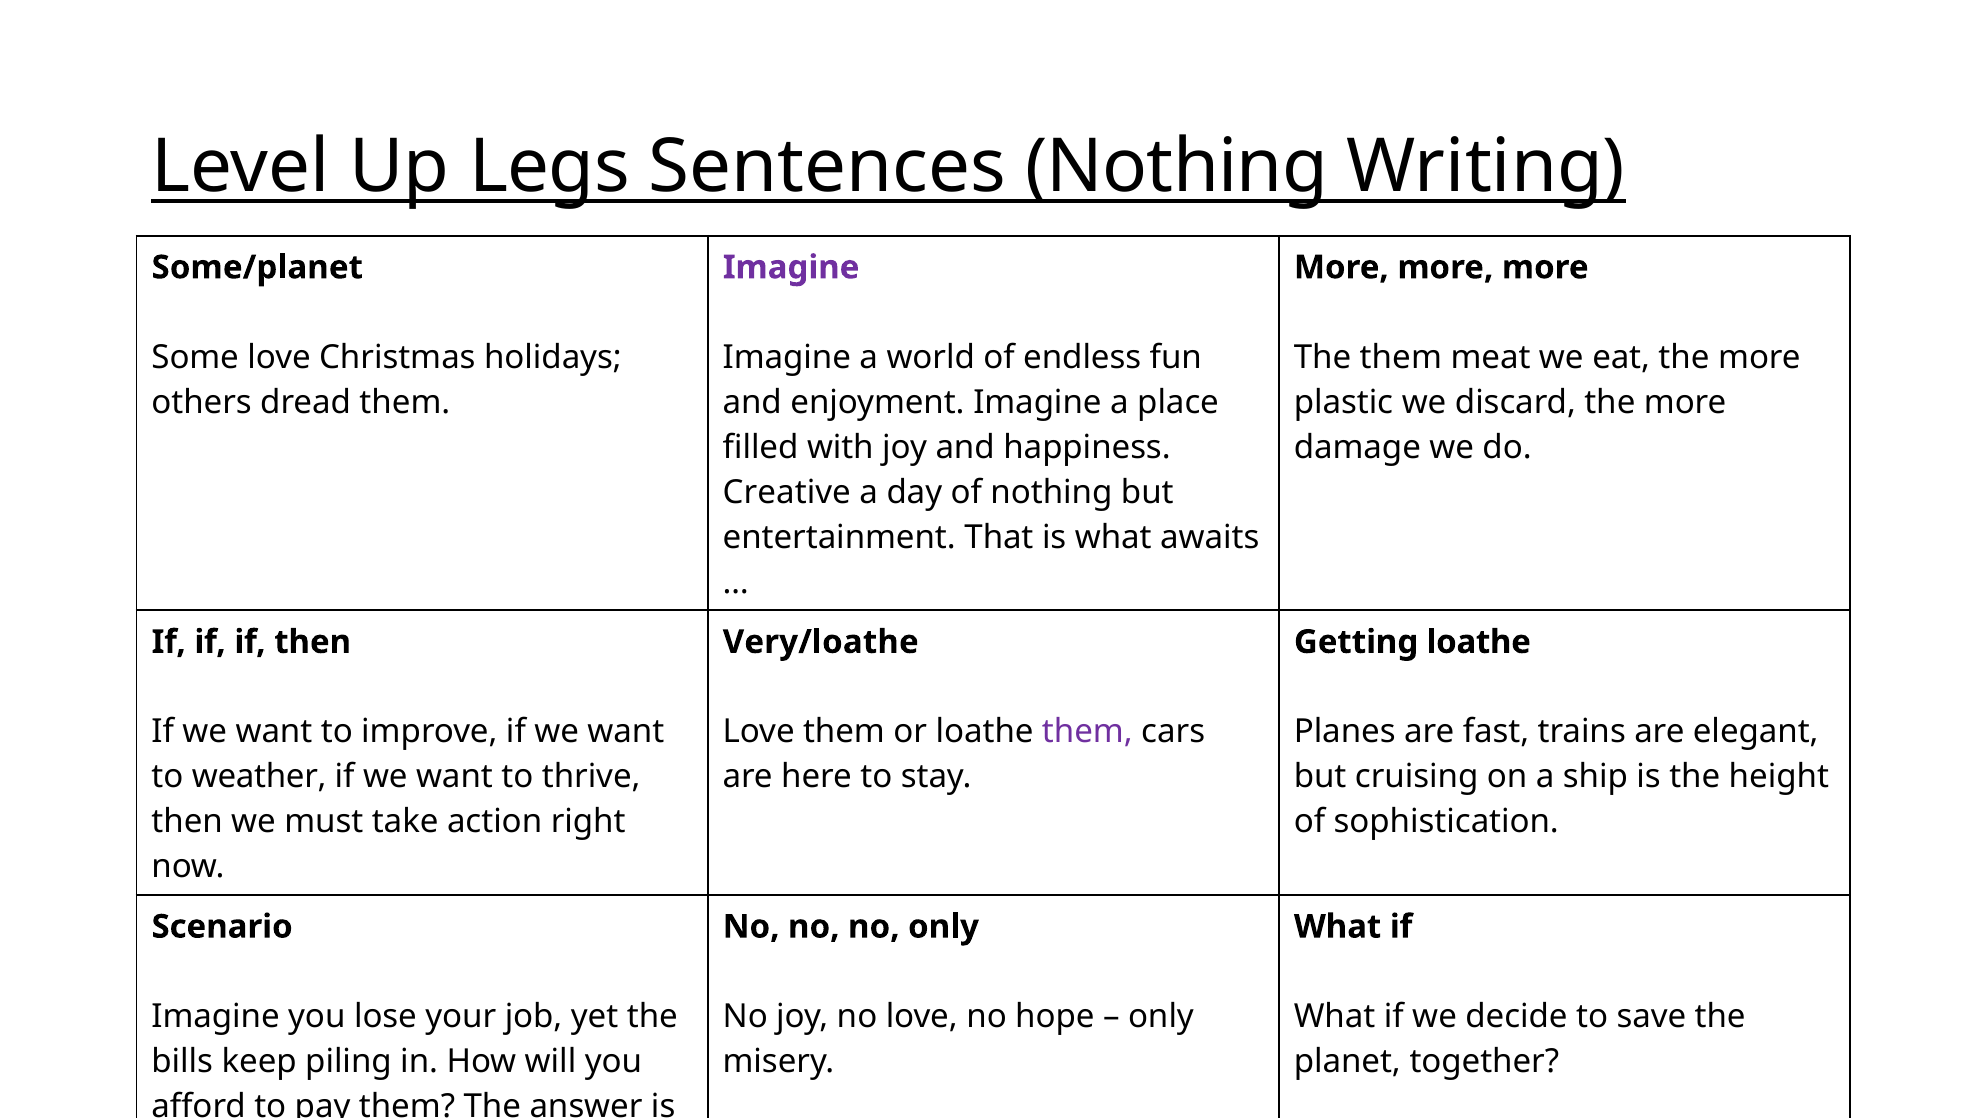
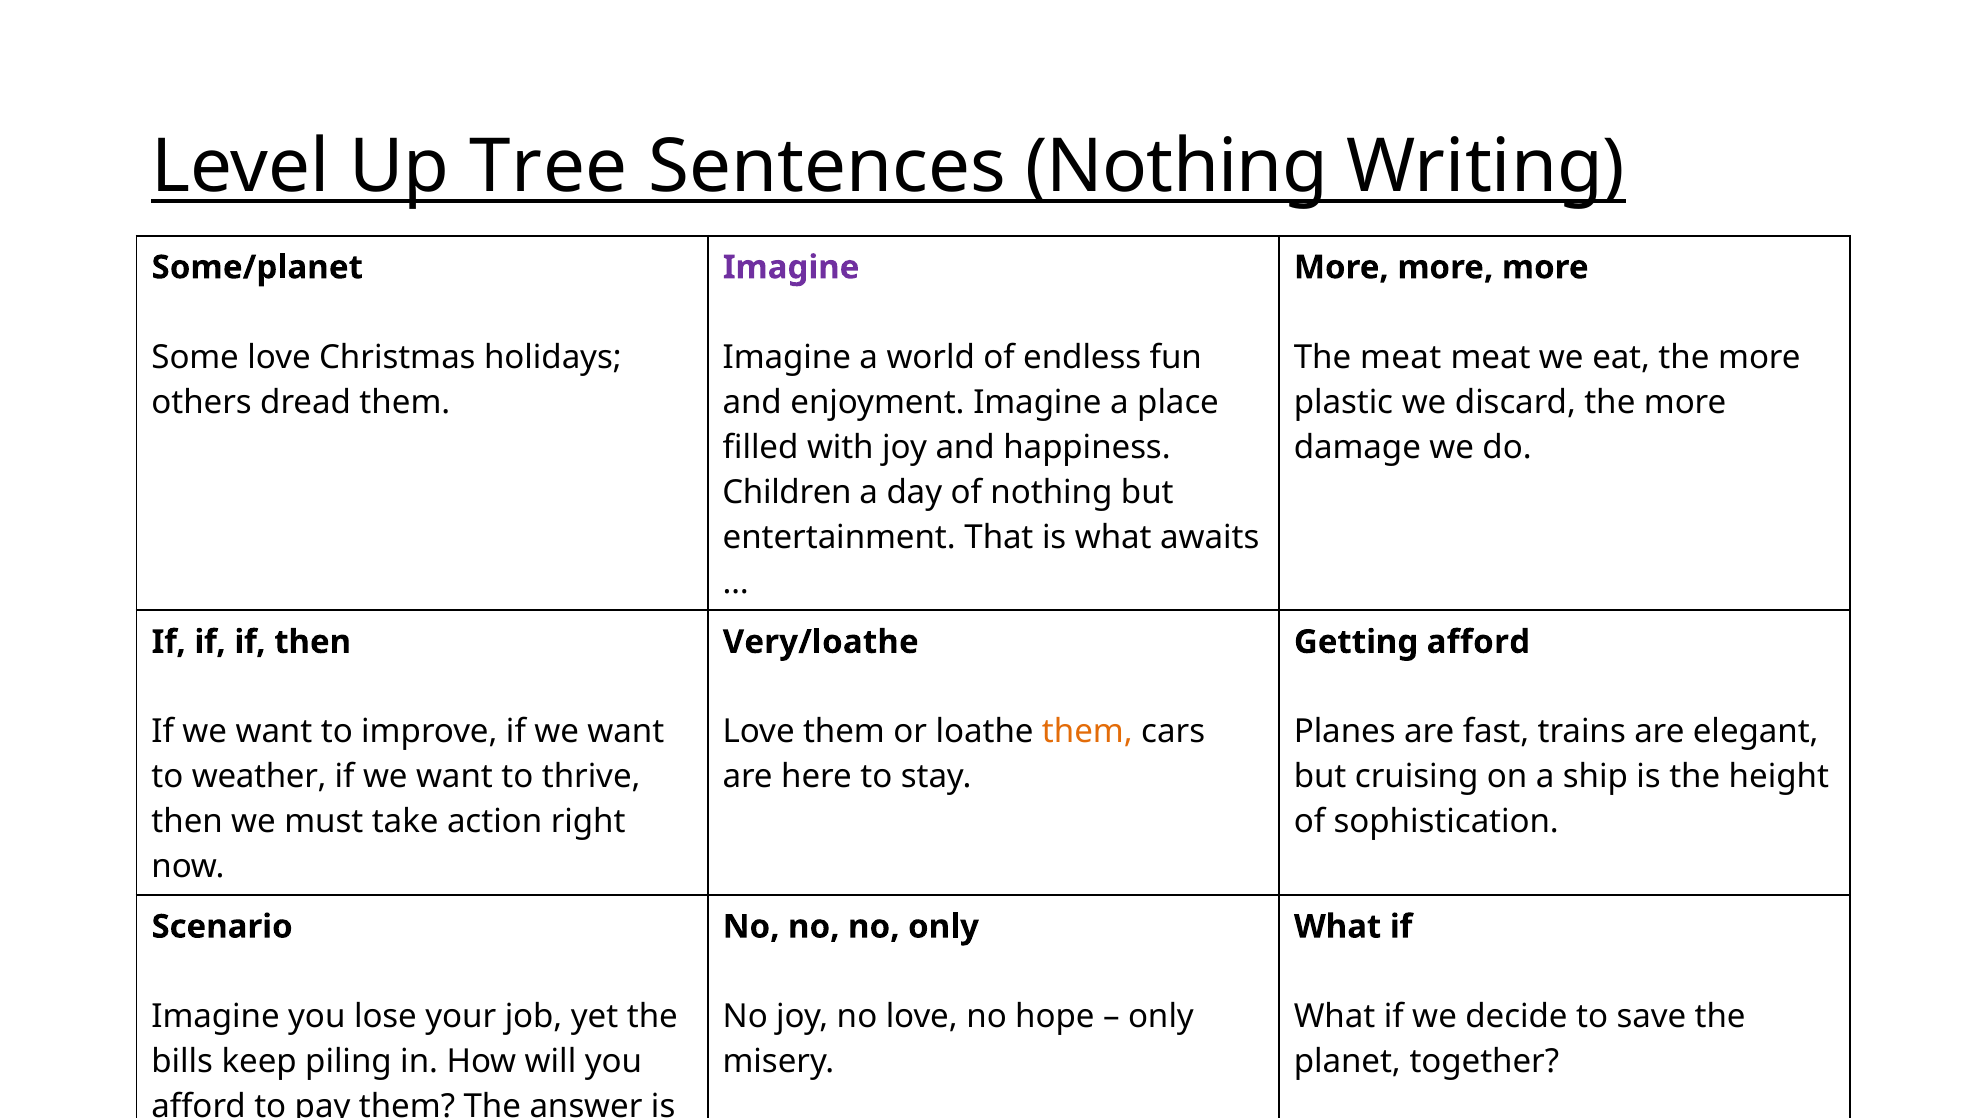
Legs: Legs -> Tree (549, 167)
The them: them -> meat (1401, 357)
Creative: Creative -> Children (787, 492)
Getting loathe: loathe -> afford (1478, 642)
them colour: purple -> orange (1087, 732)
